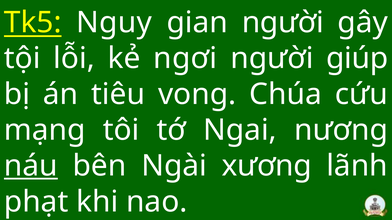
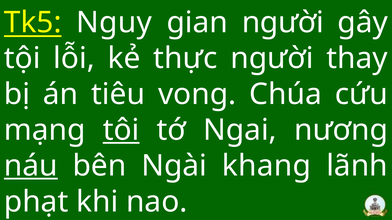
ngơi: ngơi -> thực (185, 58)
giúp: giúp -> thay (357, 58)
tôi underline: none -> present (121, 130)
xương: xương -> khang (266, 166)
